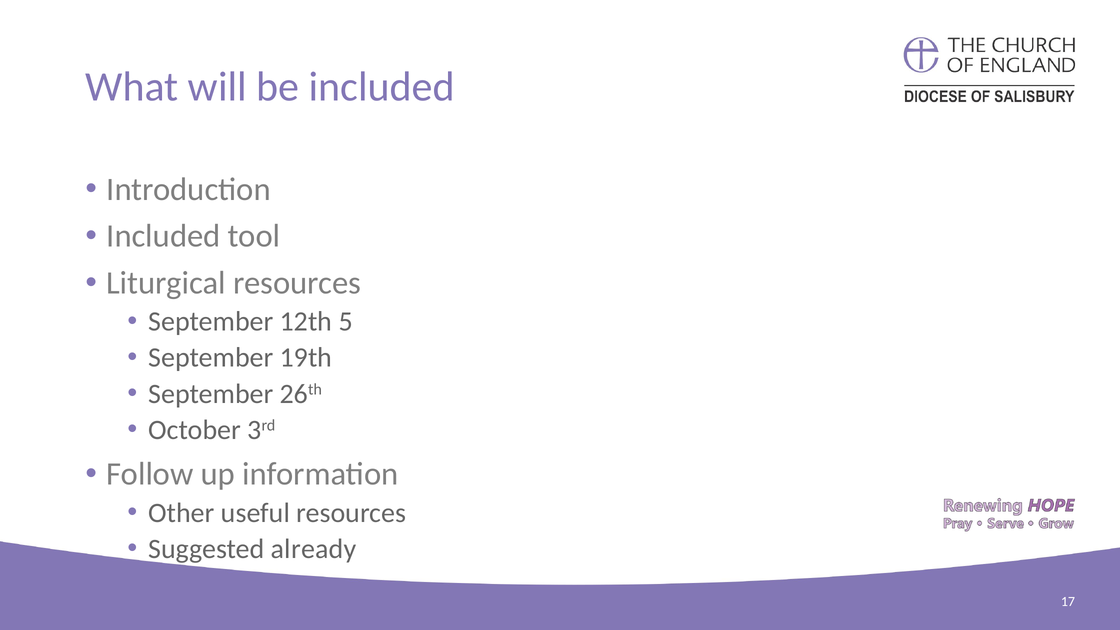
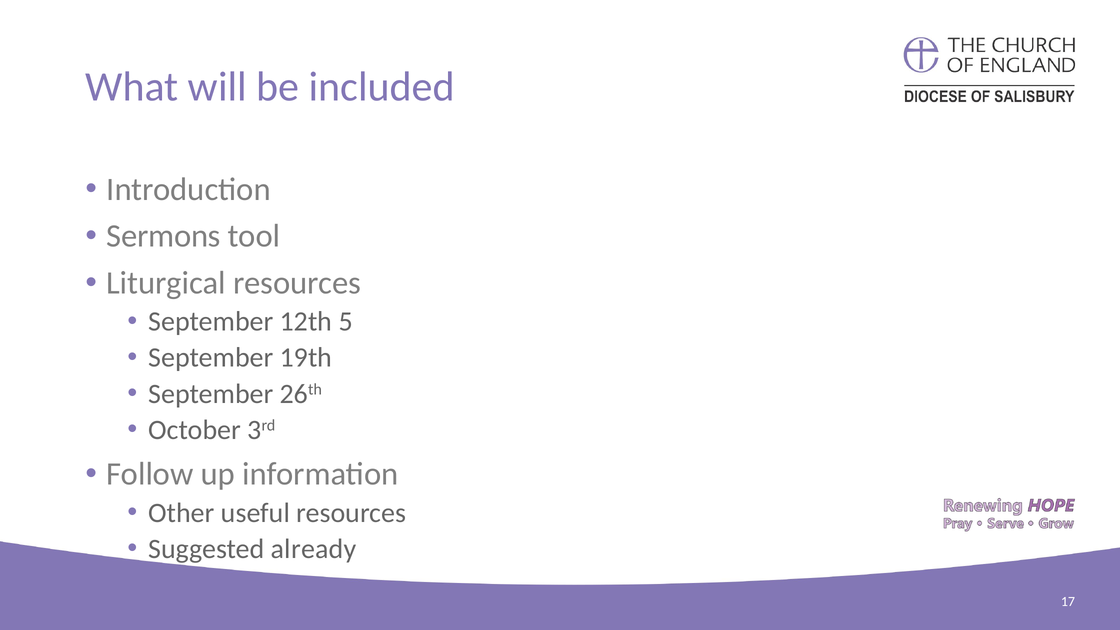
Included: Included -> Sermons (164, 236)
